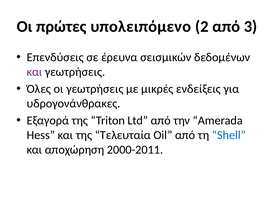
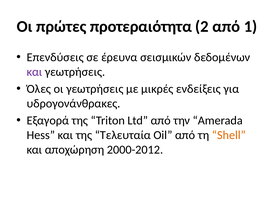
υπολειπόμενο: υπολειπόμενο -> προτεραιότητα (141, 26)
3: 3 -> 1 (251, 26)
Shell colour: blue -> orange (229, 135)
2000-2011: 2000-2011 -> 2000-2012 (135, 150)
